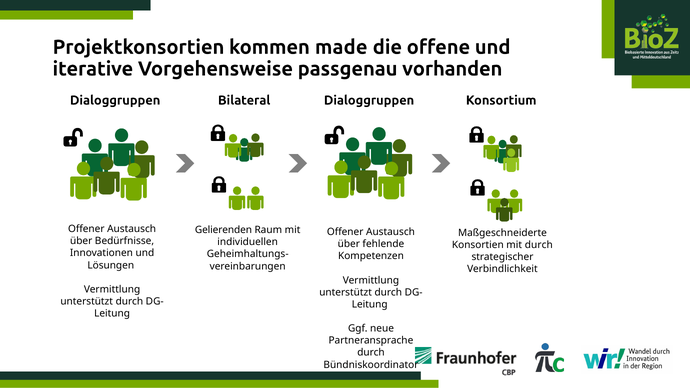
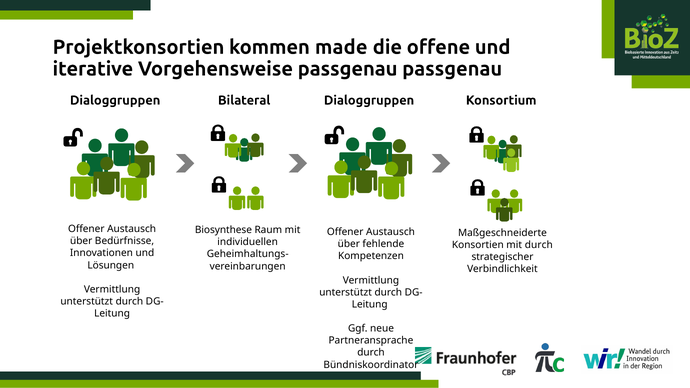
passgenau vorhanden: vorhanden -> passgenau (452, 69)
Gelierenden: Gelierenden -> Biosynthese (223, 230)
